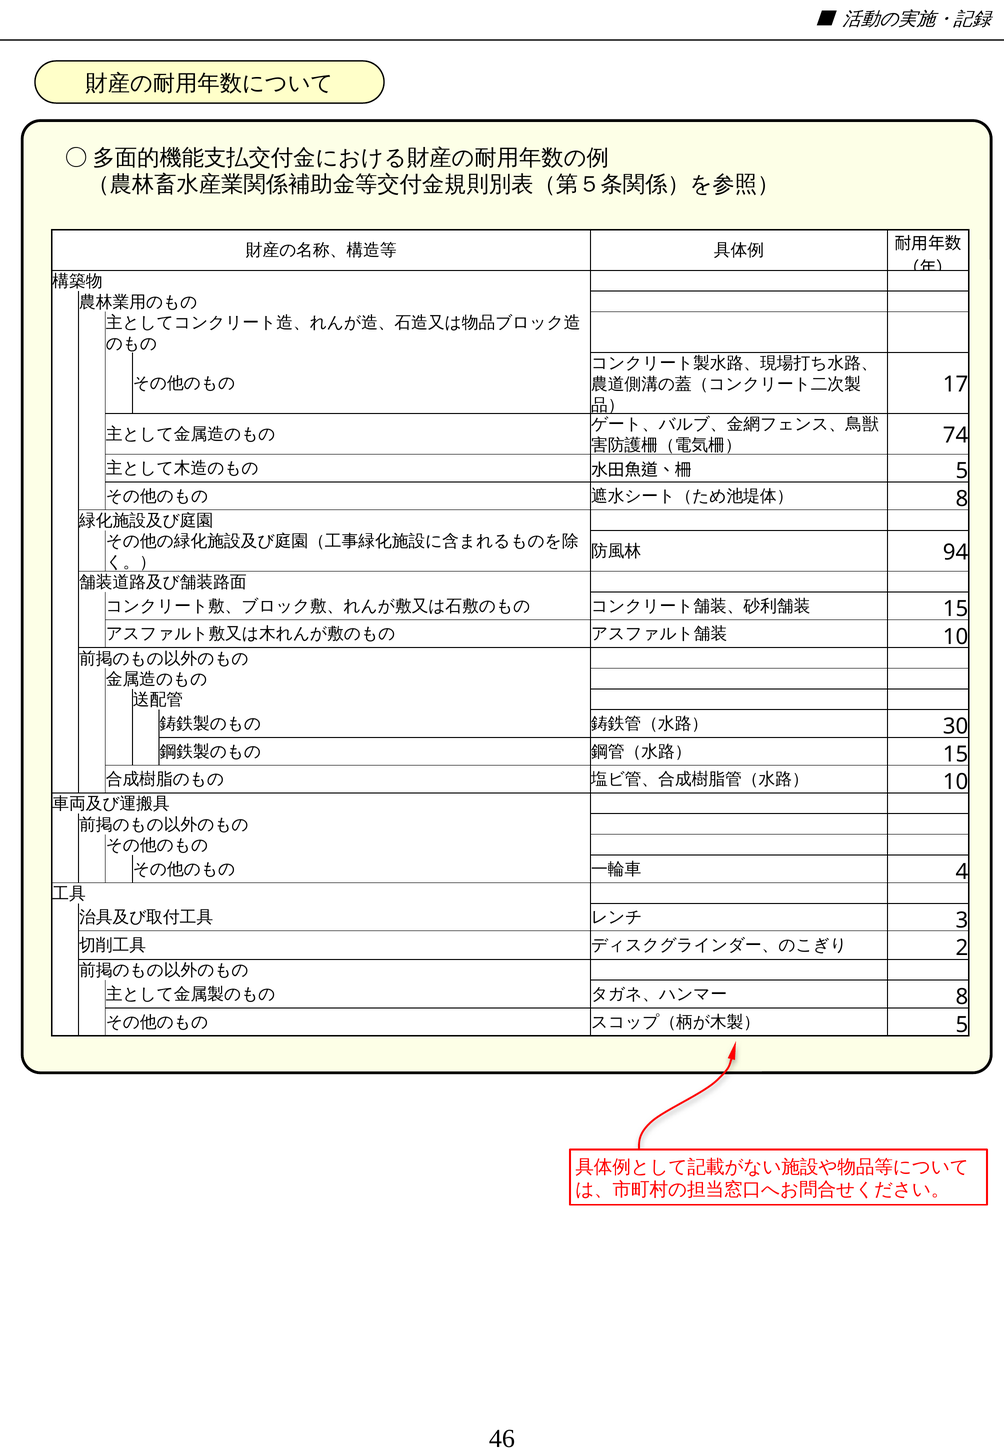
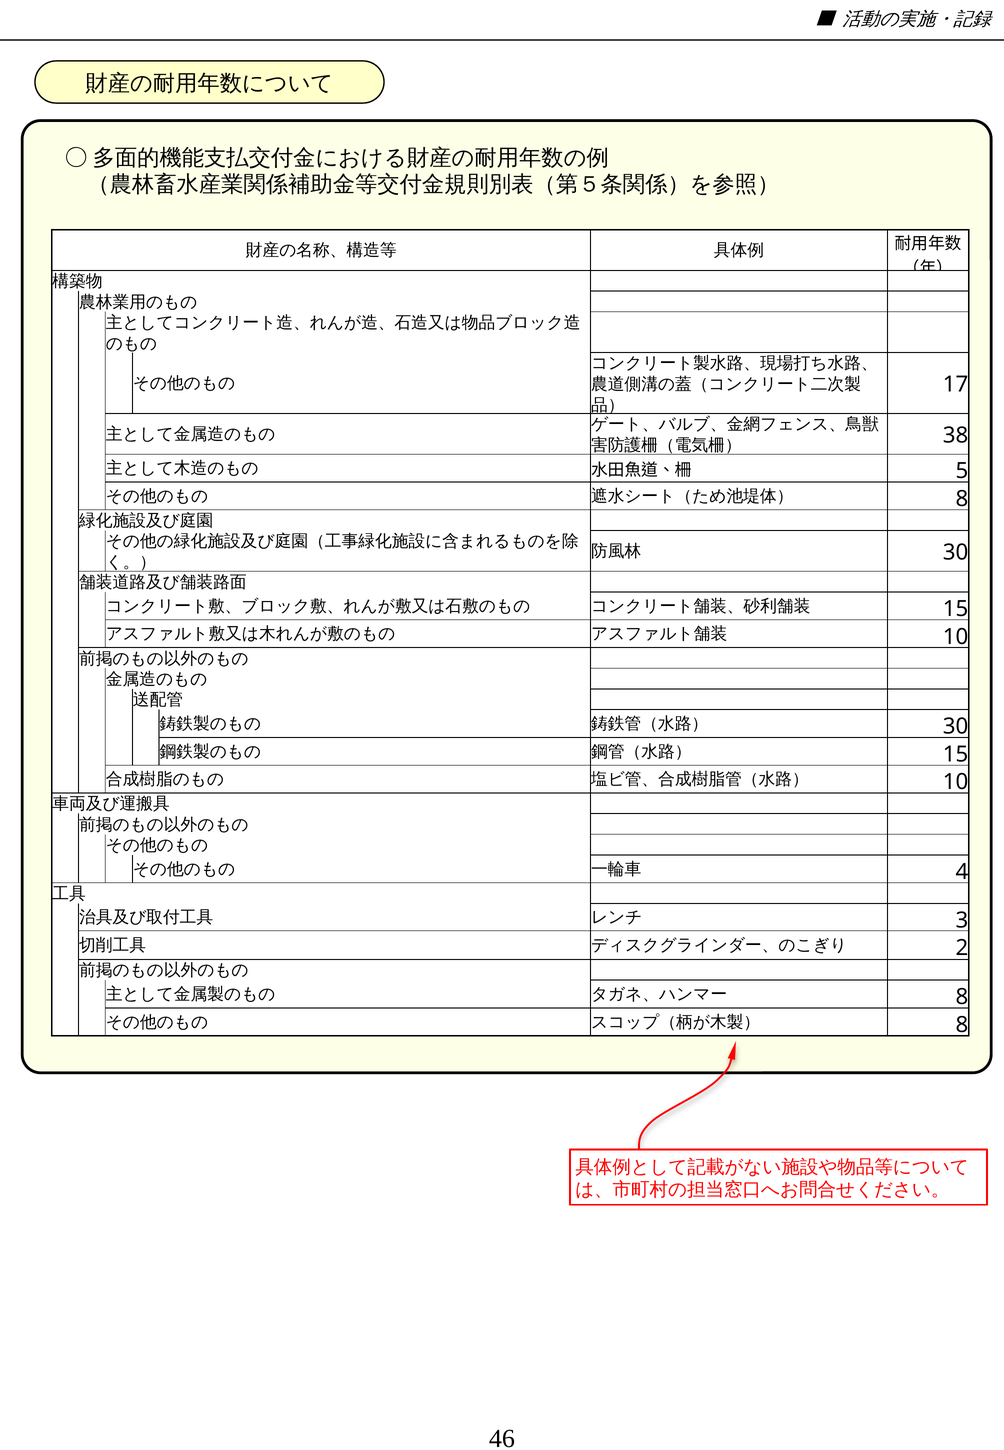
74: 74 -> 38 (956, 435)
94: 94 -> 30 (956, 553)
5: 5 -> 8 (962, 1025)
